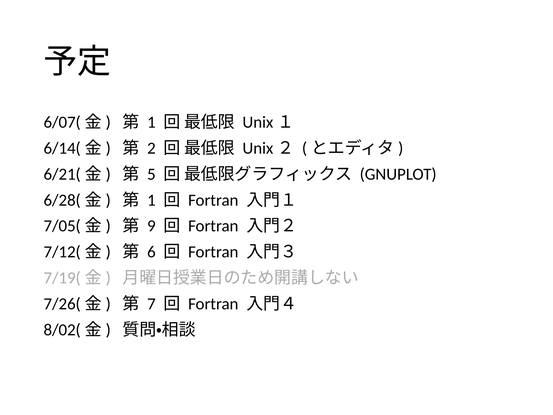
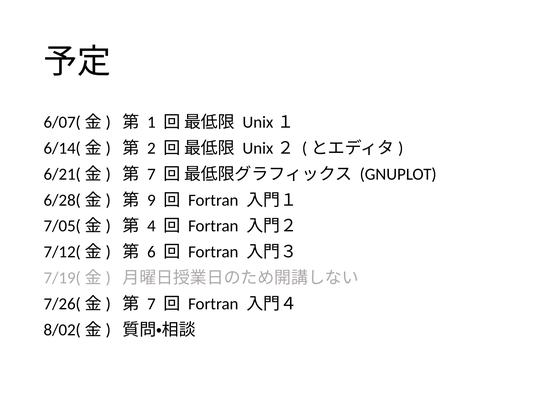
5: 5 -> 7 (151, 174)
1: 1 -> 9 (151, 200)
9: 9 -> 4 (151, 226)
